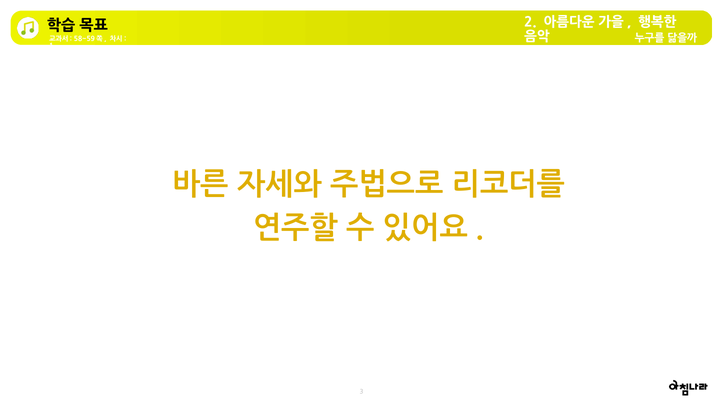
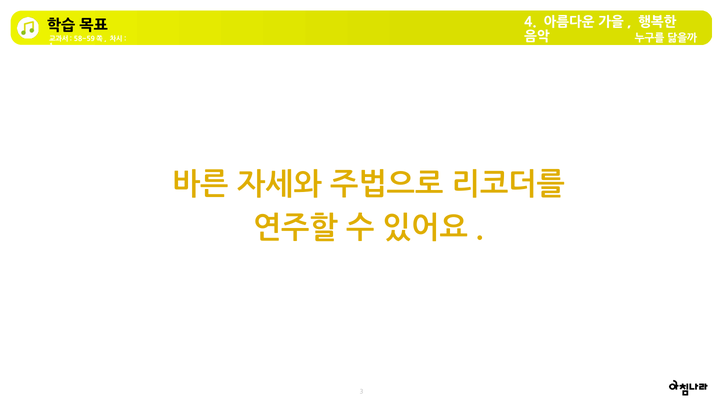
2: 2 -> 4 (530, 22)
